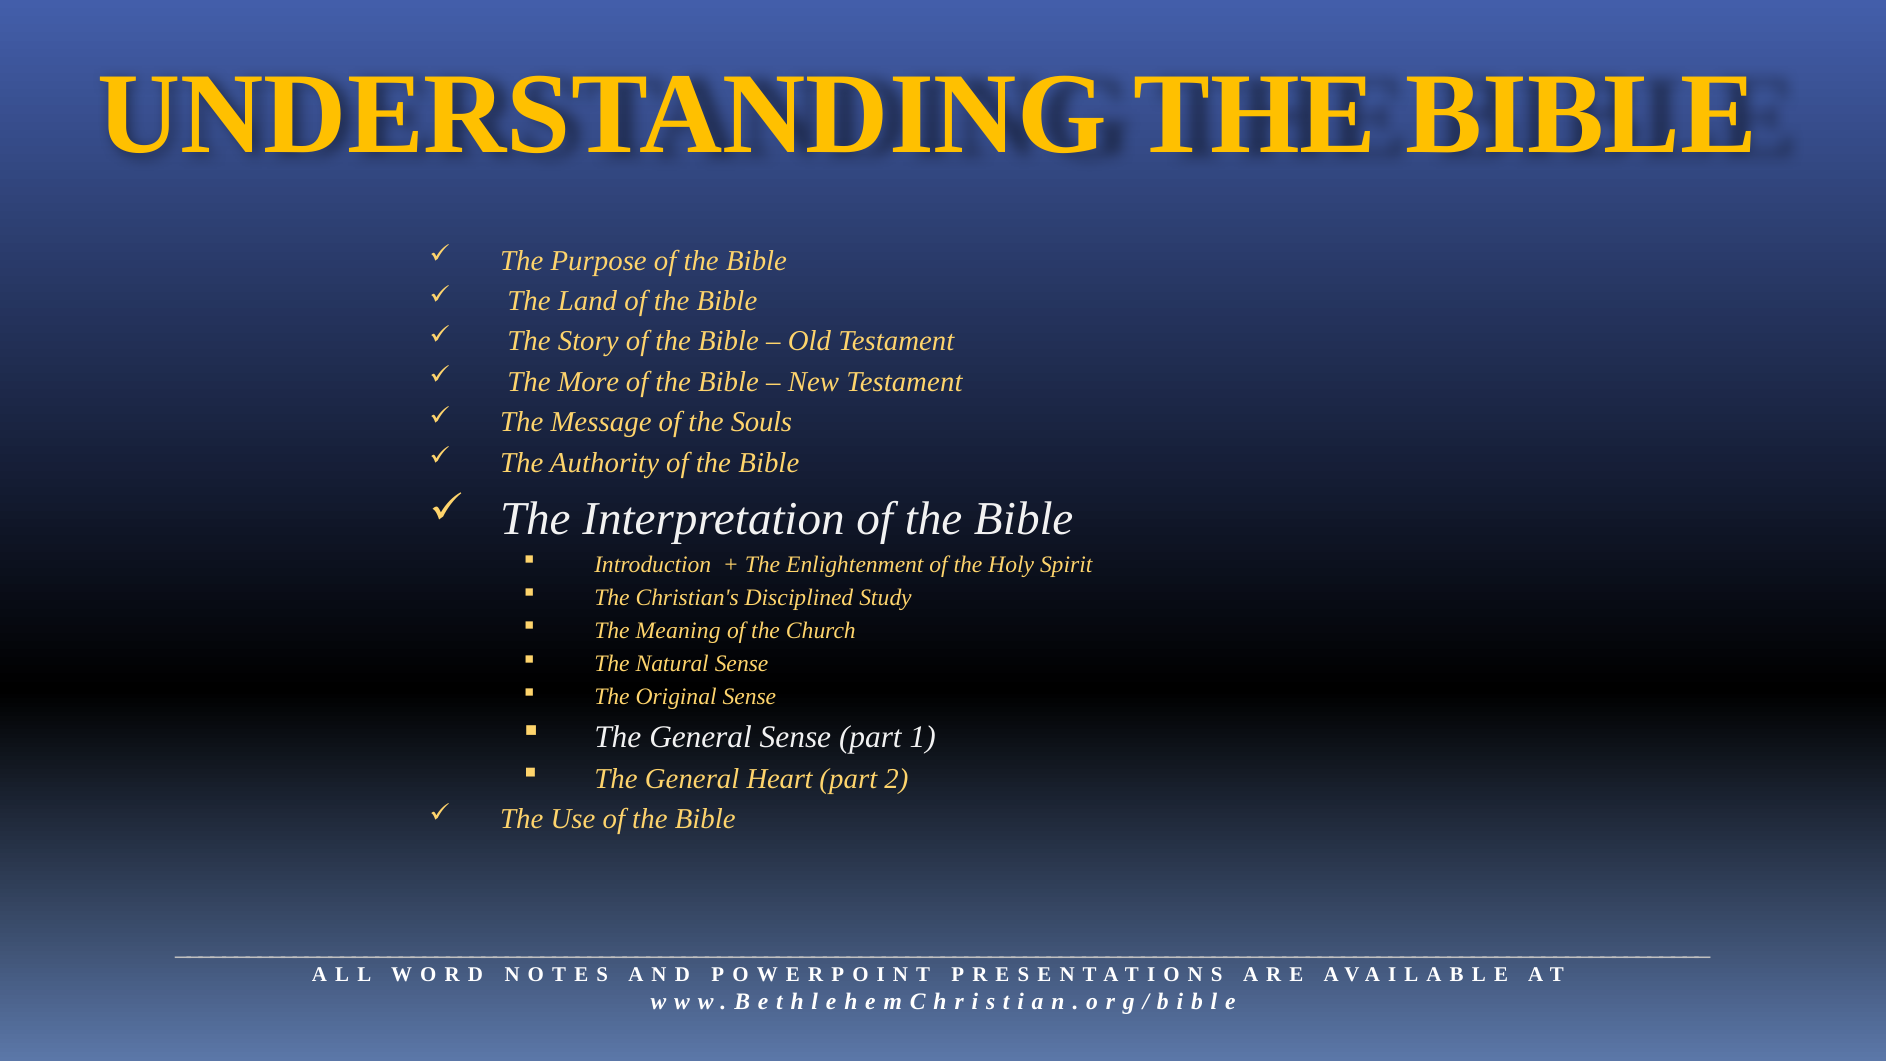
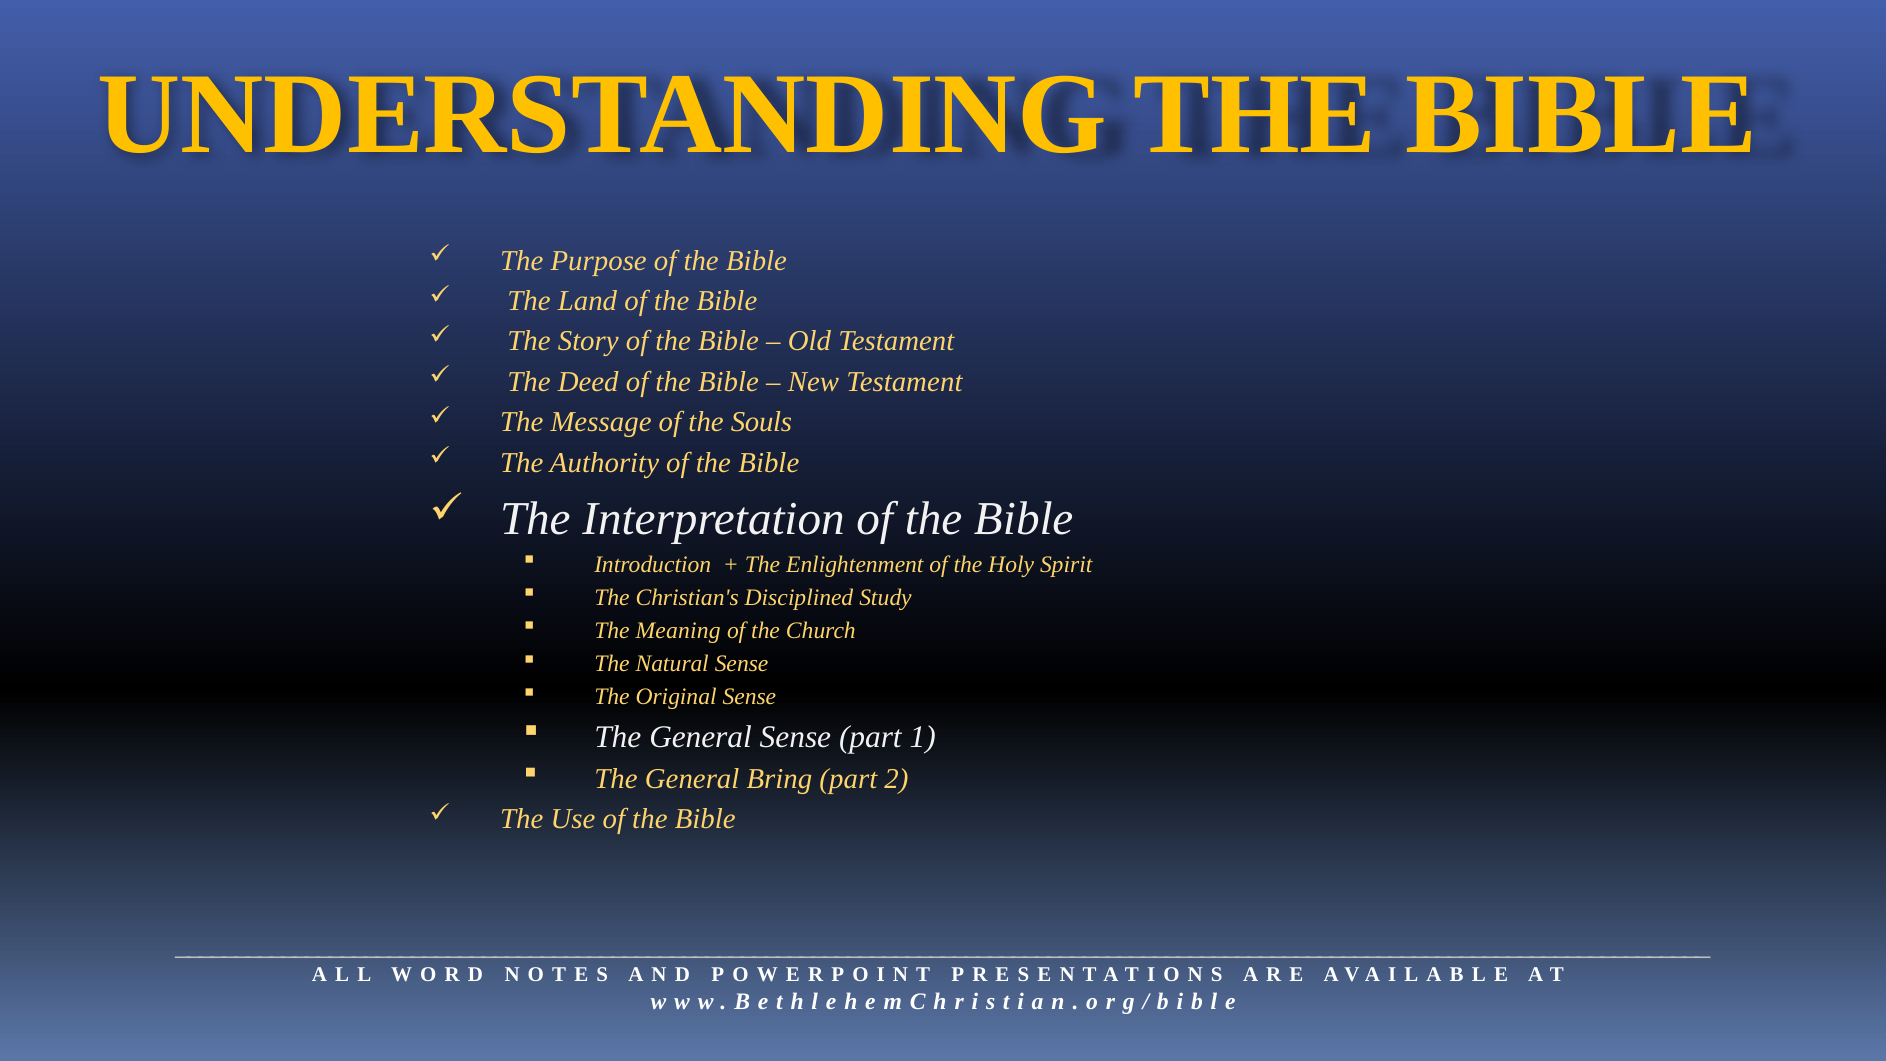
More: More -> Deed (588, 382)
Heart: Heart -> Bring (779, 779)
